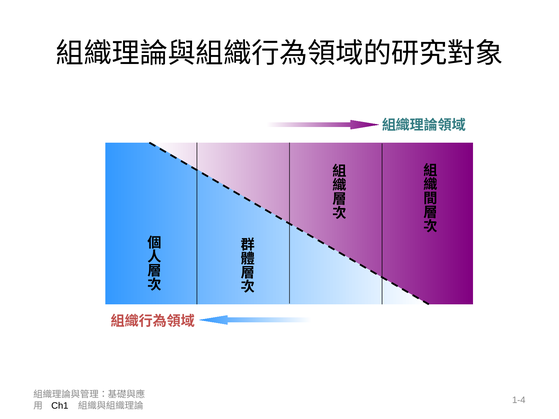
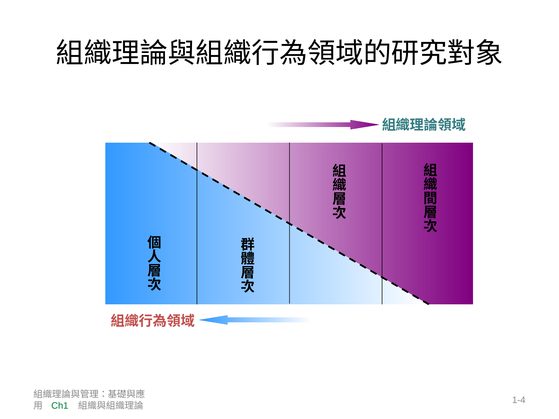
Ch1 colour: black -> green (60, 406)
